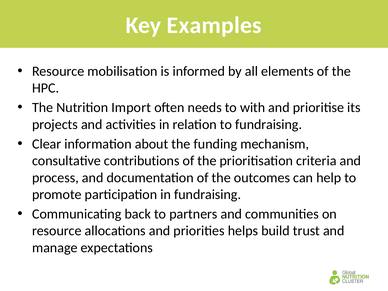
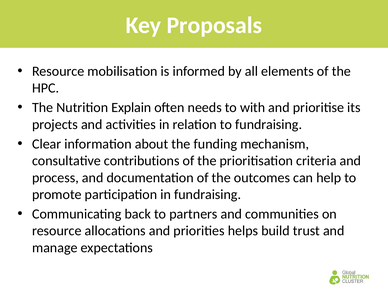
Examples: Examples -> Proposals (214, 25)
Import: Import -> Explain (131, 108)
